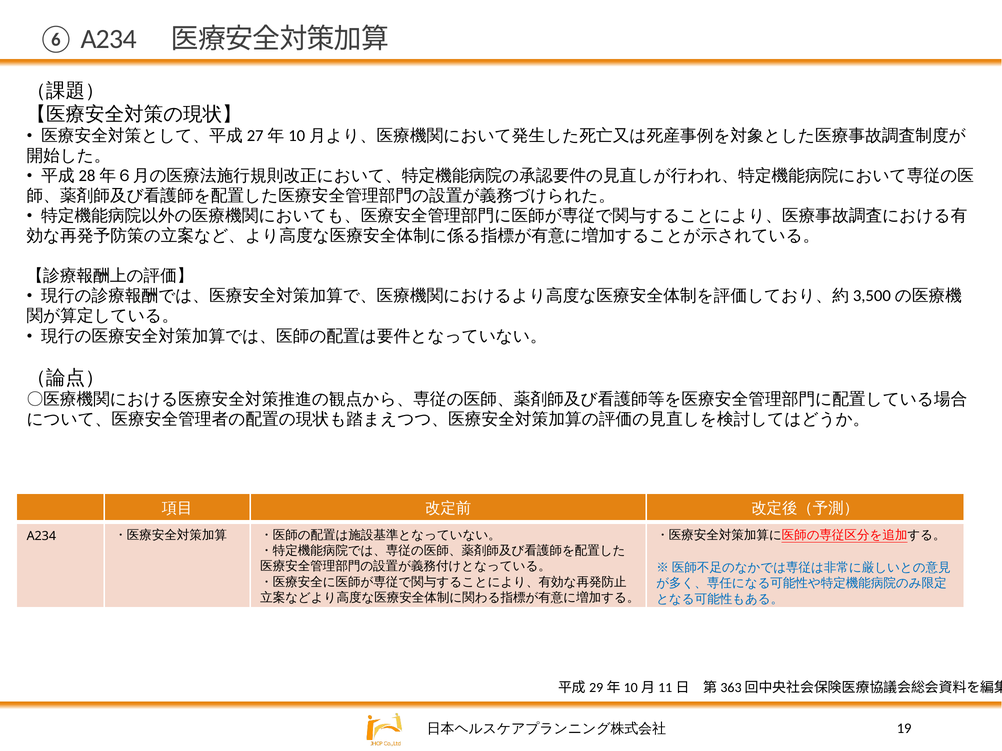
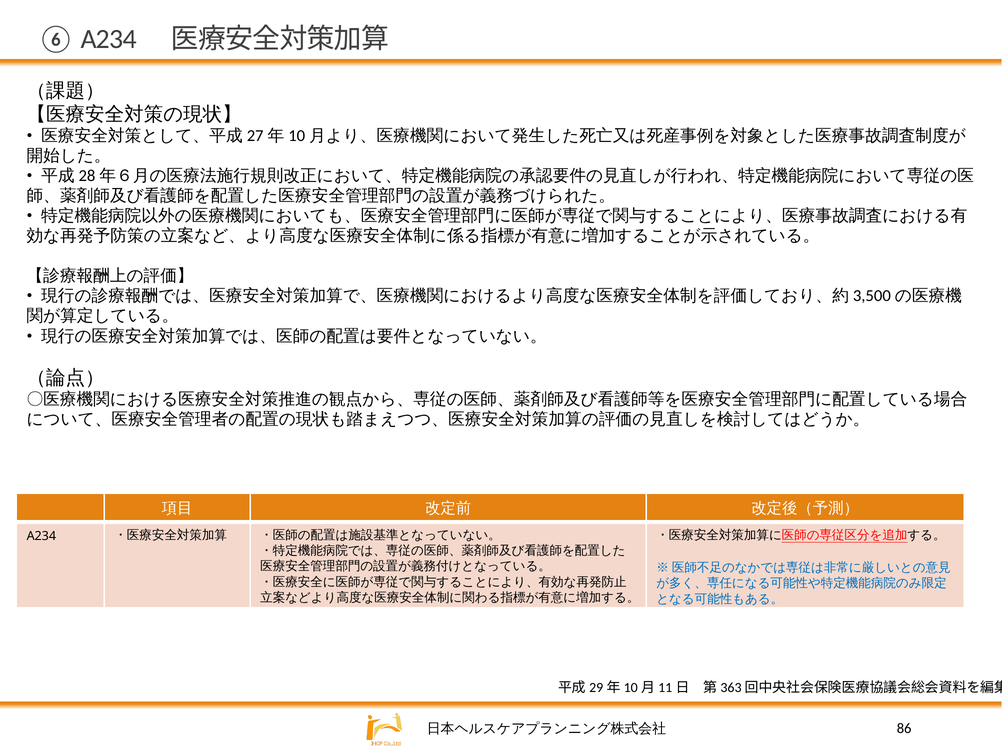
19: 19 -> 86 (904, 729)
